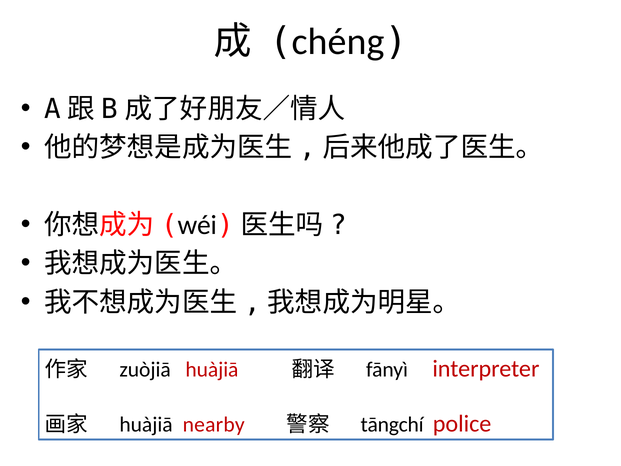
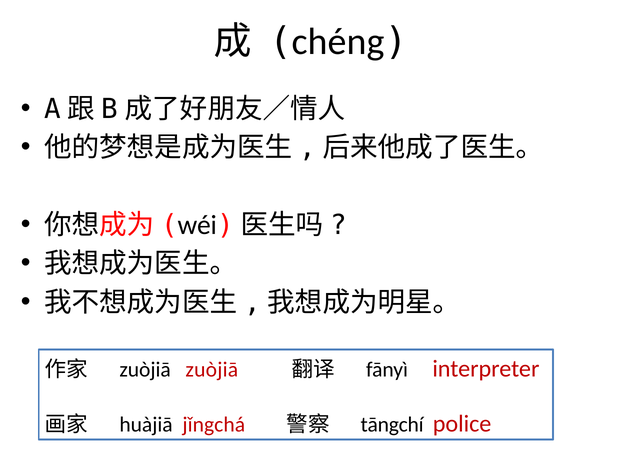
zuòjiā huàjiā: huàjiā -> zuòjiā (212, 369)
nearby: nearby -> jǐngchá (214, 424)
